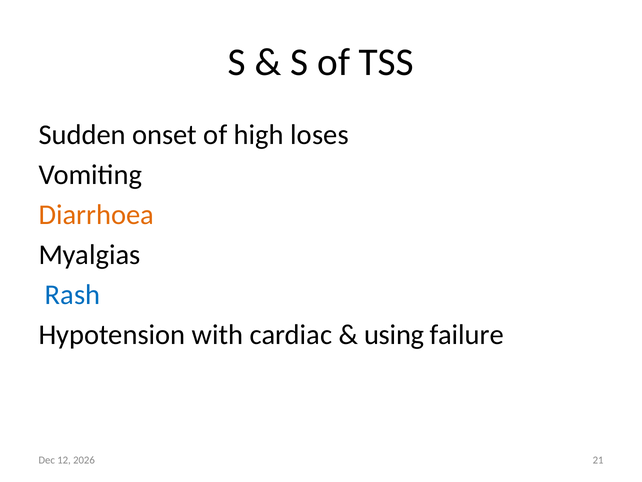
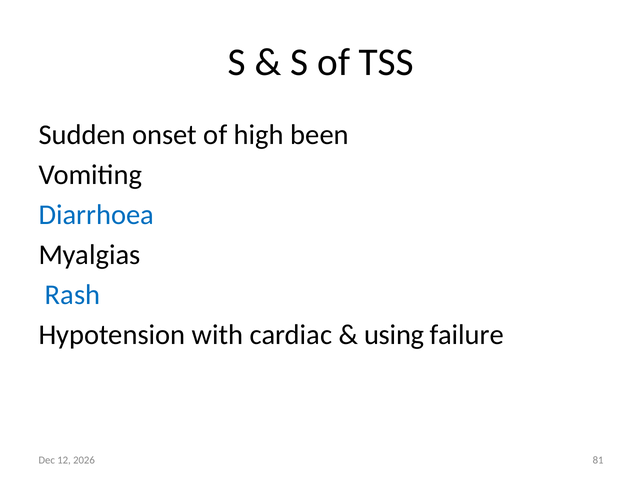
loses: loses -> been (320, 135)
Diarrhoea colour: orange -> blue (96, 215)
21: 21 -> 81 (598, 460)
